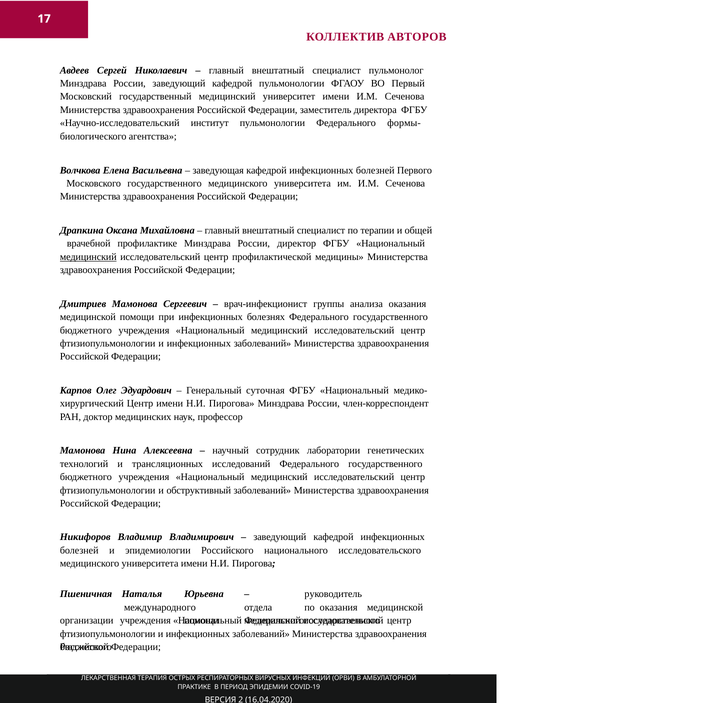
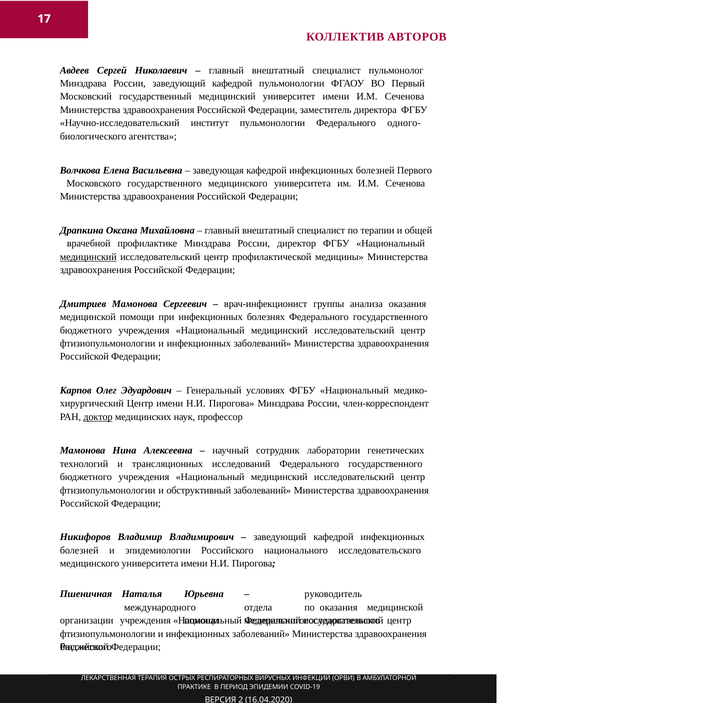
формы-: формы- -> одного- (404, 123)
суточная: суточная -> условиях (266, 390)
доктор underline: none -> present (98, 417)
